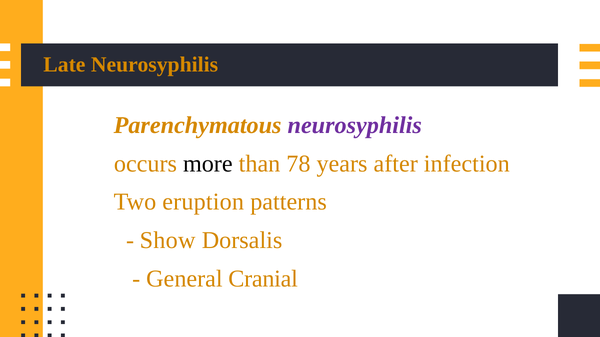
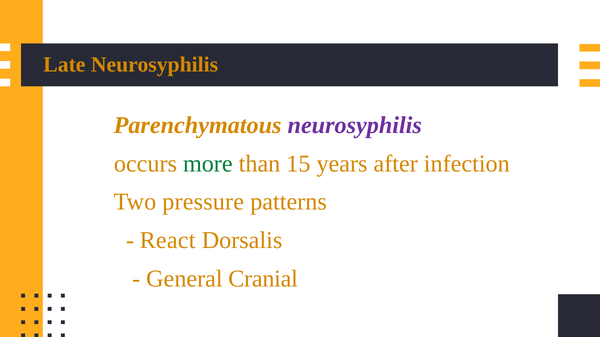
more colour: black -> green (208, 164)
78: 78 -> 15 (298, 164)
eruption: eruption -> pressure (203, 202)
Show: Show -> React (168, 241)
